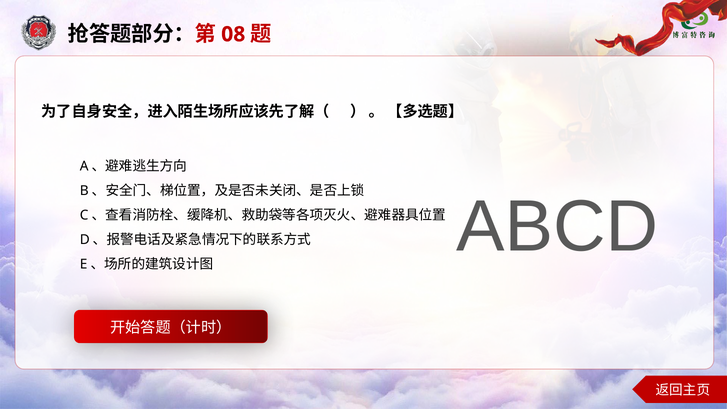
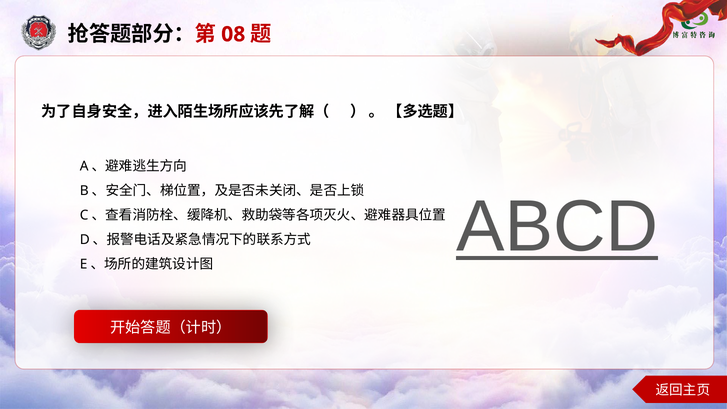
ABCD underline: none -> present (557, 227)
